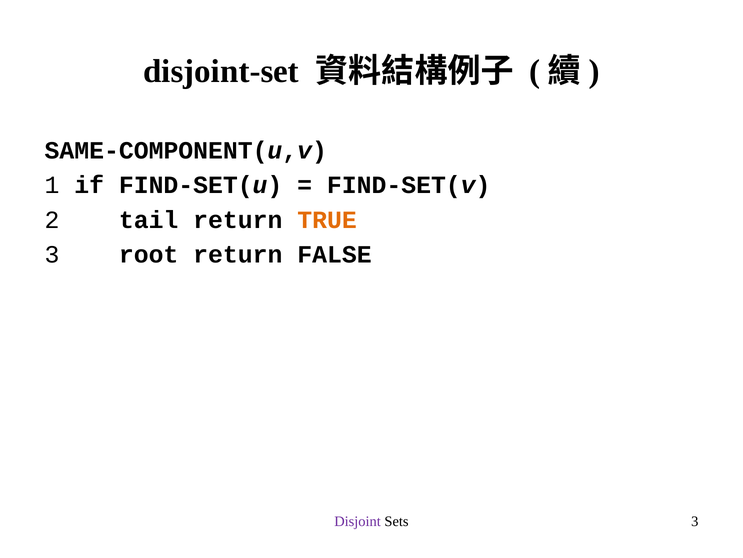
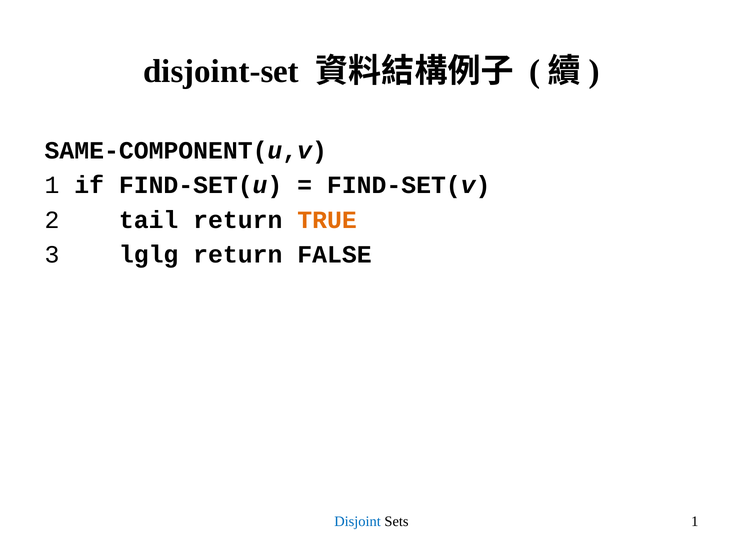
root: root -> lglg (149, 254)
Disjoint colour: purple -> blue (358, 521)
Sets 3: 3 -> 1 (695, 521)
